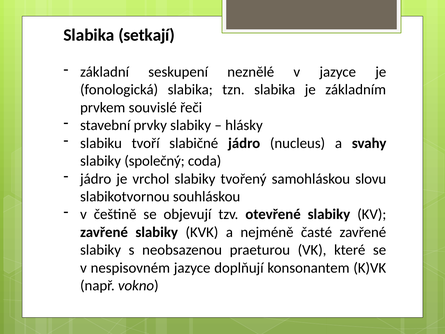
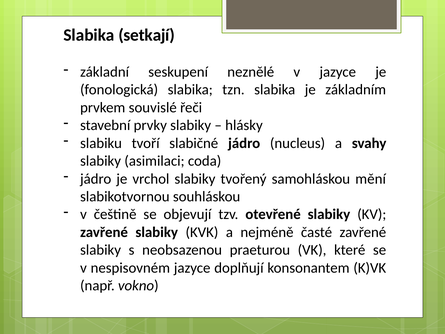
společný: společný -> asimilaci (154, 161)
slovu: slovu -> mění (371, 179)
